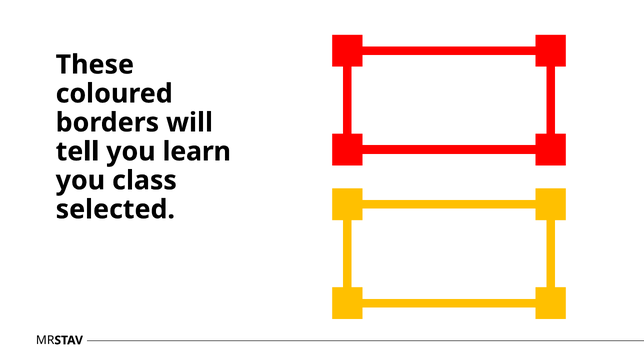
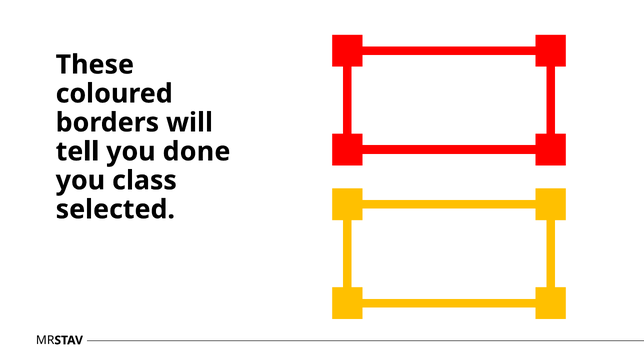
learn: learn -> done (196, 152)
